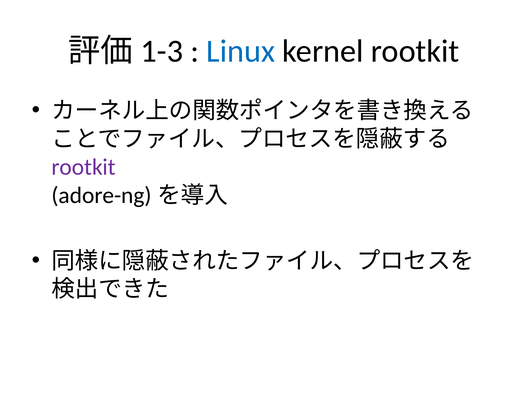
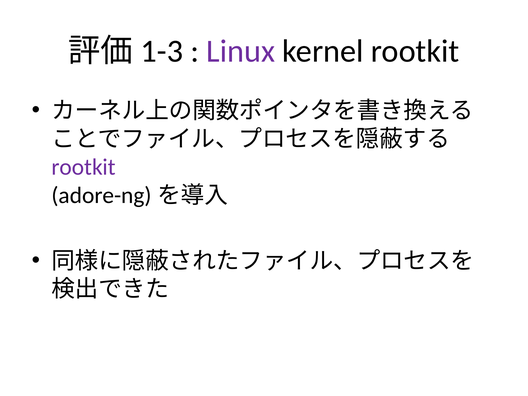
Linux colour: blue -> purple (241, 51)
